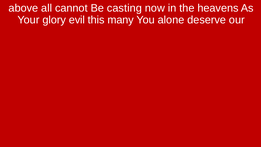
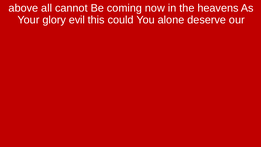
casting: casting -> coming (124, 8)
many: many -> could (121, 20)
